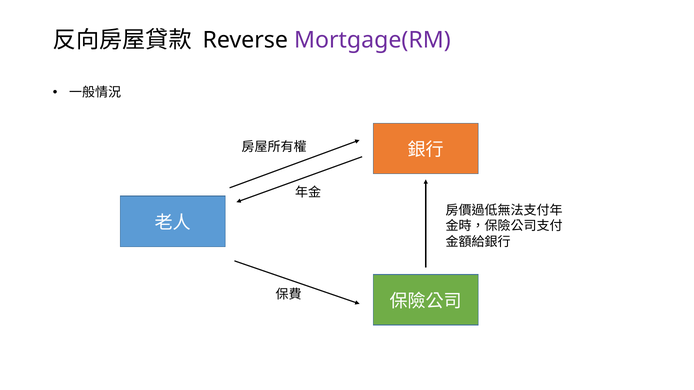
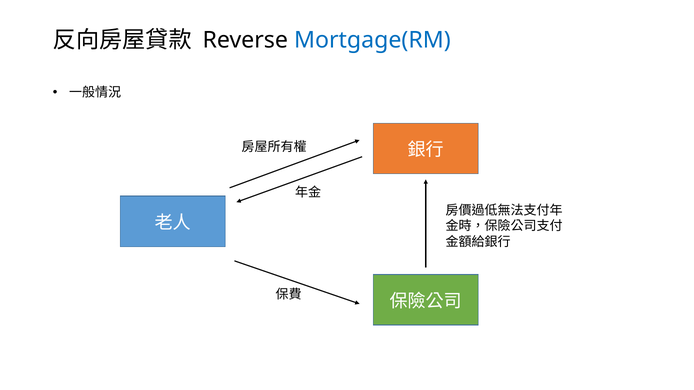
Mortgage(RM colour: purple -> blue (372, 40)
